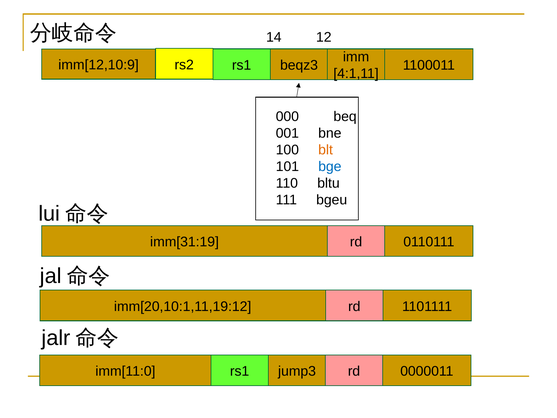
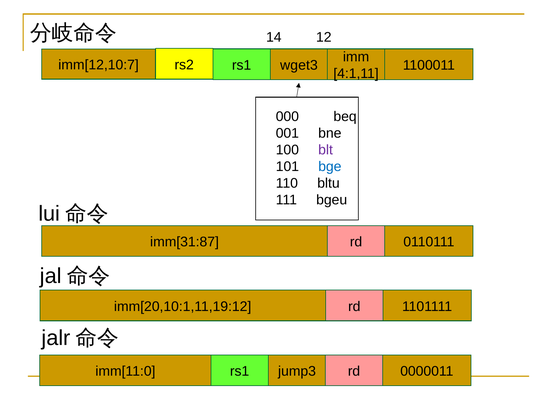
imm[12,10:9: imm[12,10:9 -> imm[12,10:7 (99, 65)
beqz3: beqz3 -> wget3 (299, 65)
blt colour: orange -> purple (326, 150)
imm[31:19: imm[31:19 -> imm[31:87 (184, 242)
